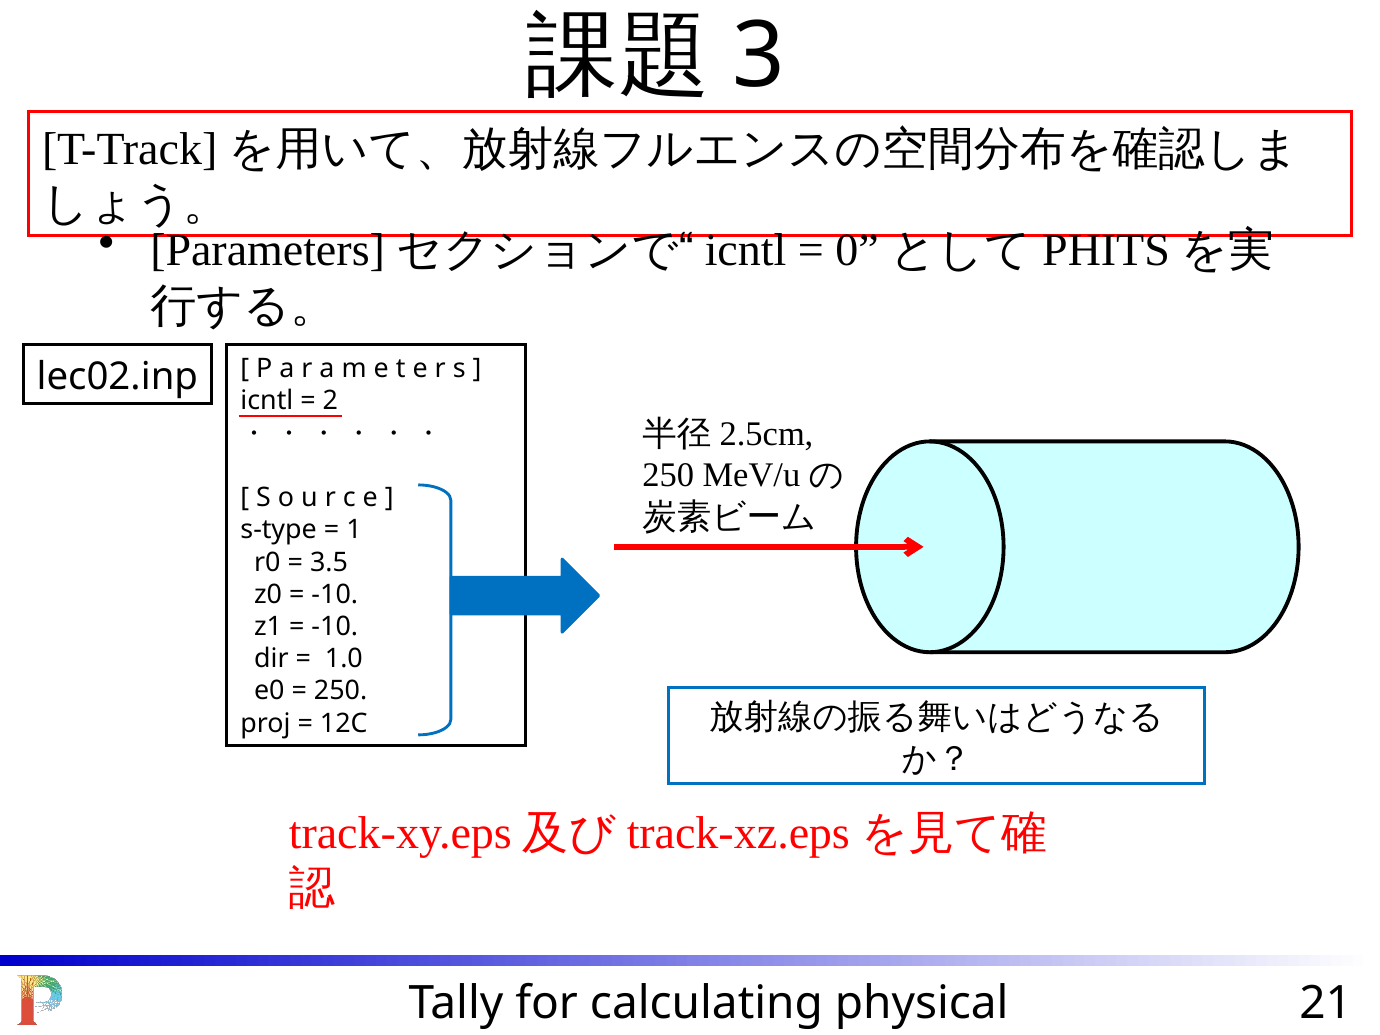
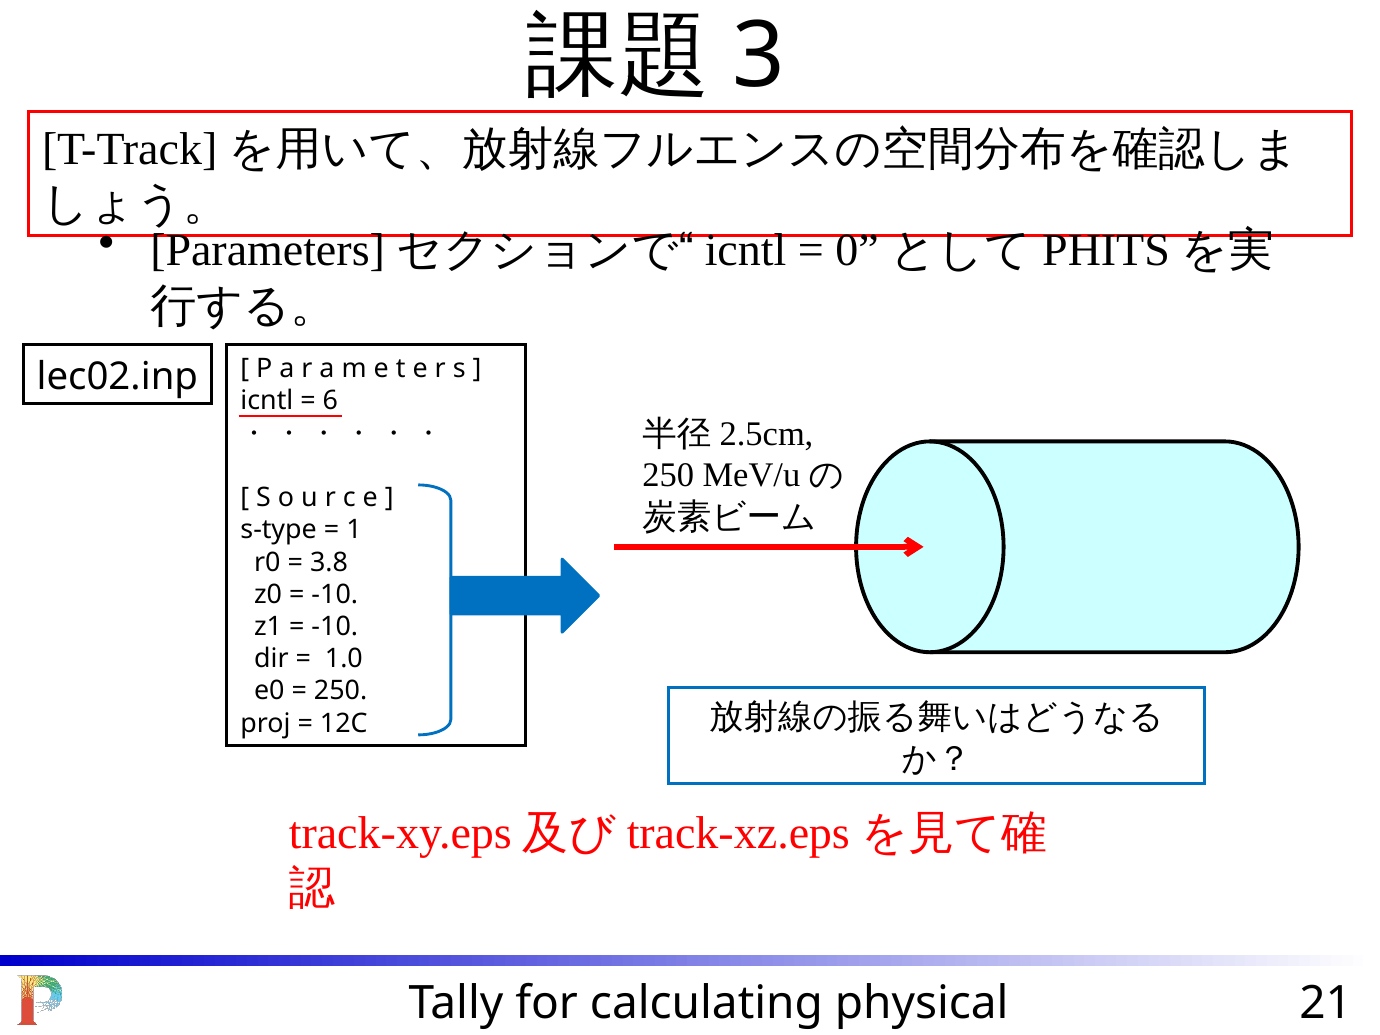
2: 2 -> 6 (330, 401)
3.5: 3.5 -> 3.8 (329, 562)
